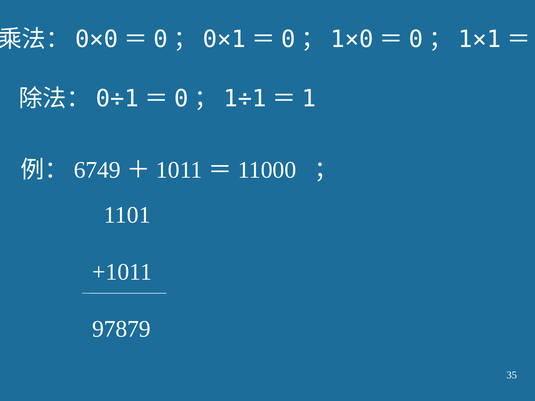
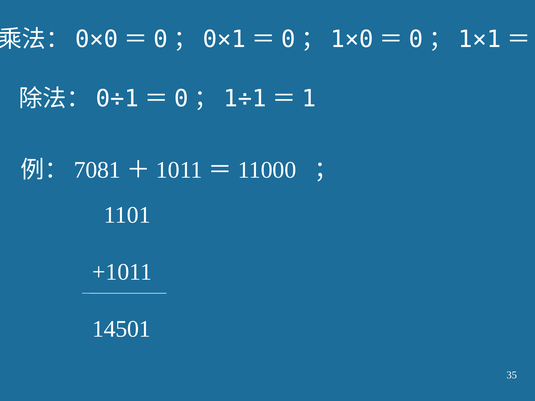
6749: 6749 -> 7081 (97, 170)
97879: 97879 -> 14501 (122, 329)
